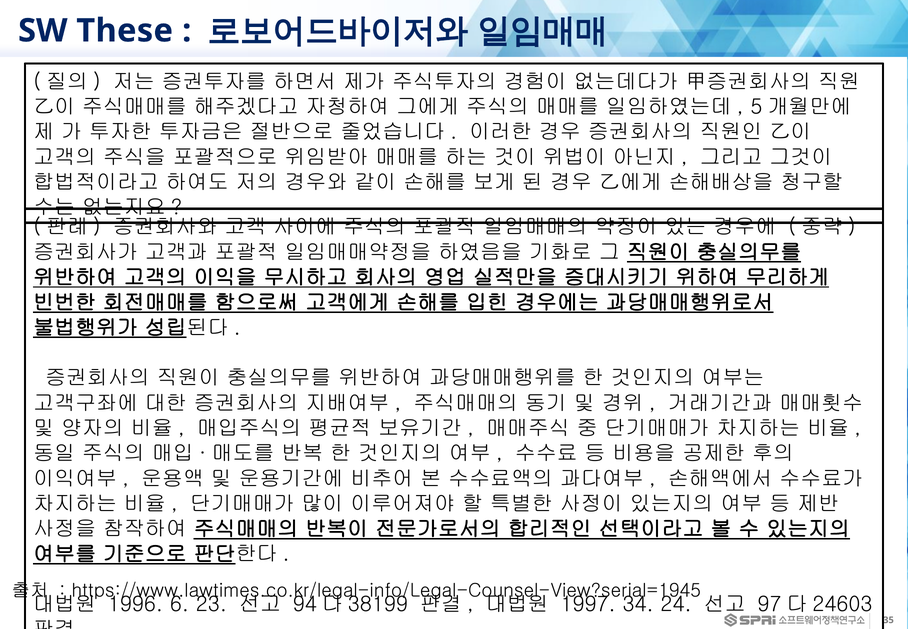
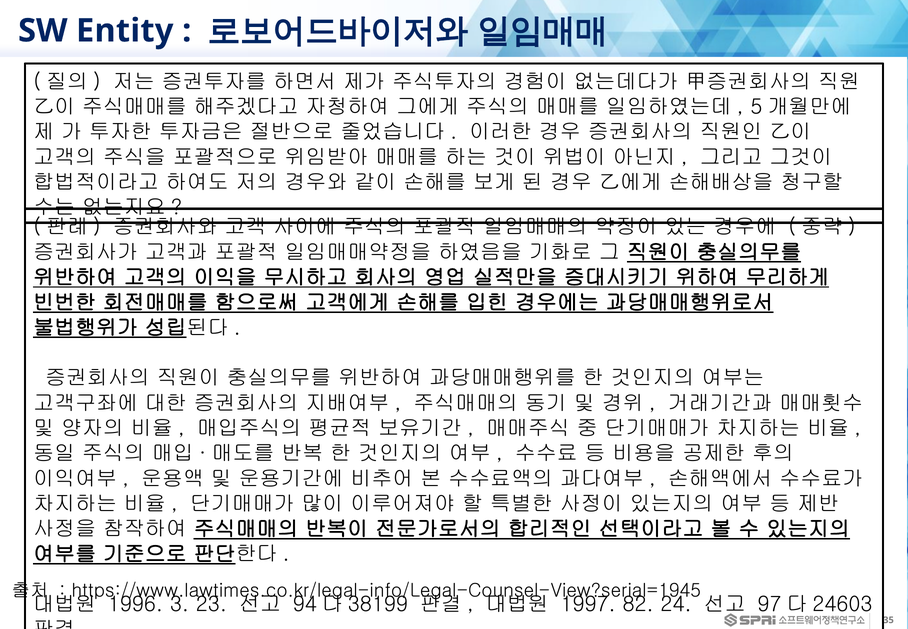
These: These -> Entity (125, 31)
6: 6 -> 3 (179, 604)
34: 34 -> 82 (638, 604)
